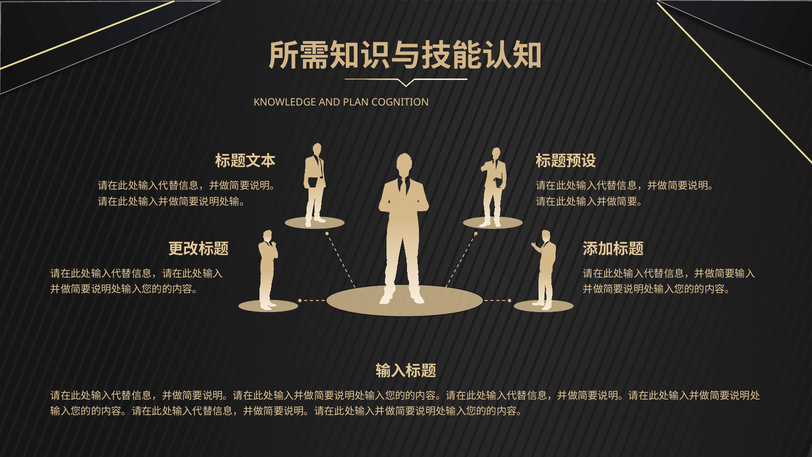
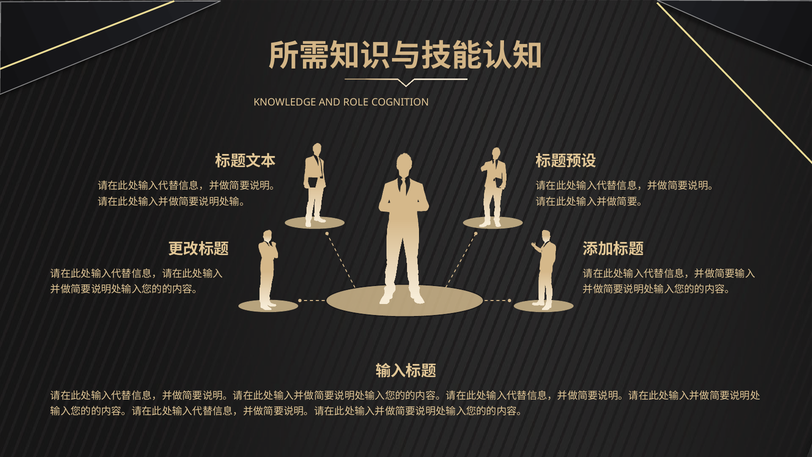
PLAN: PLAN -> ROLE (356, 102)
